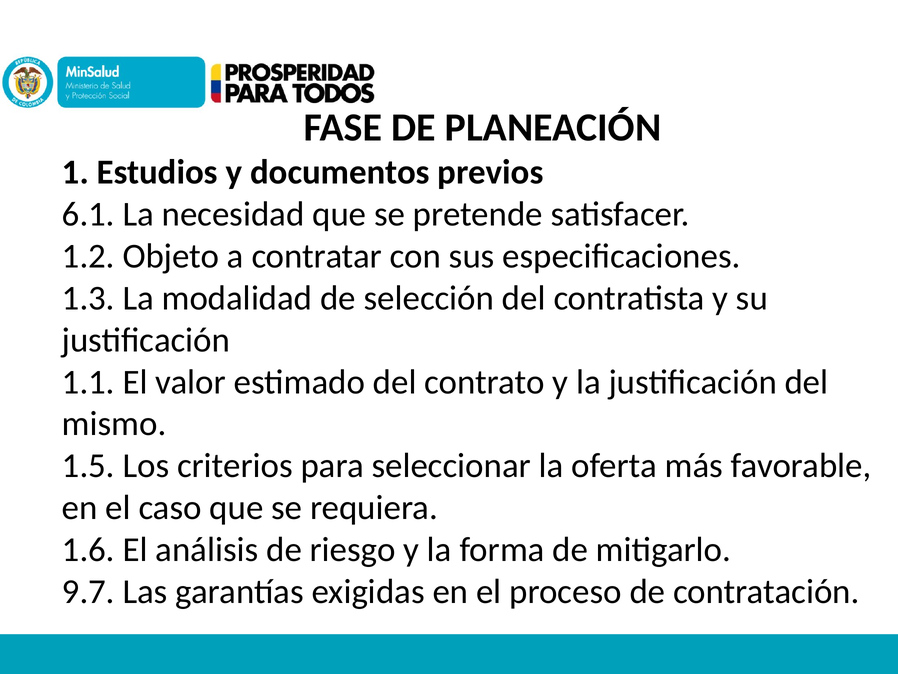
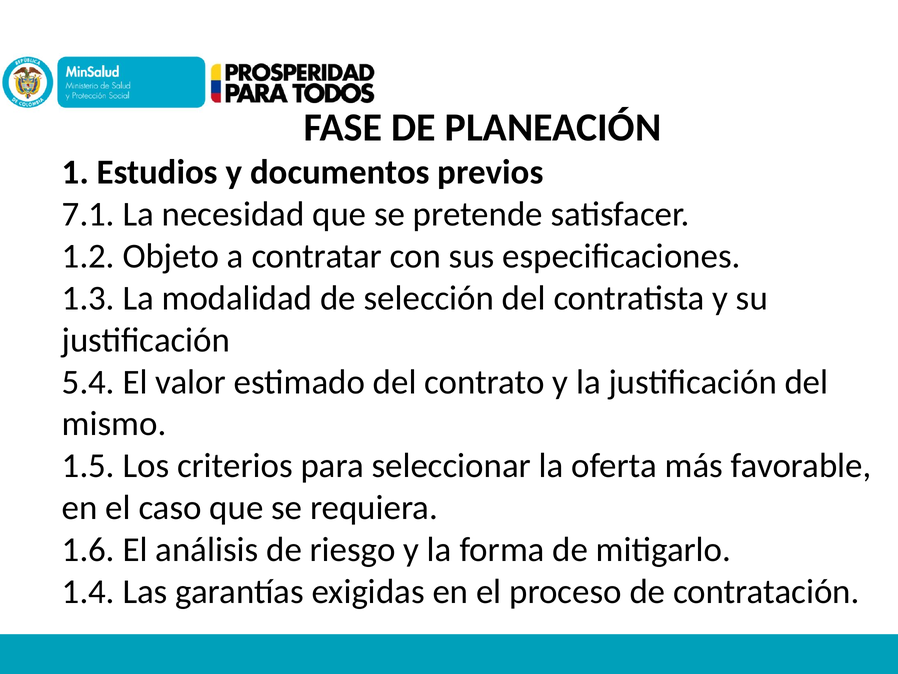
6.1: 6.1 -> 7.1 (88, 214)
1.1: 1.1 -> 5.4 (88, 382)
9.7: 9.7 -> 1.4 (88, 591)
